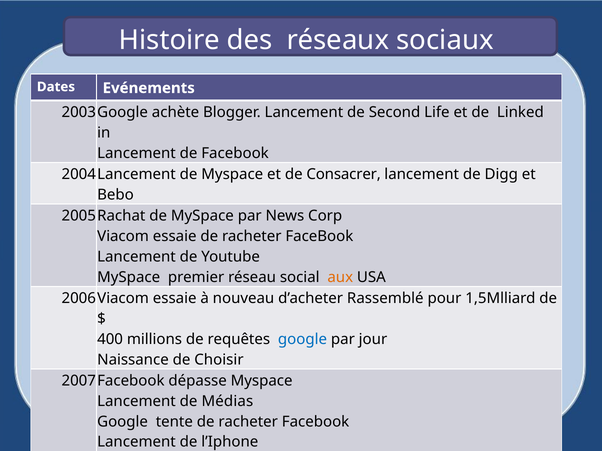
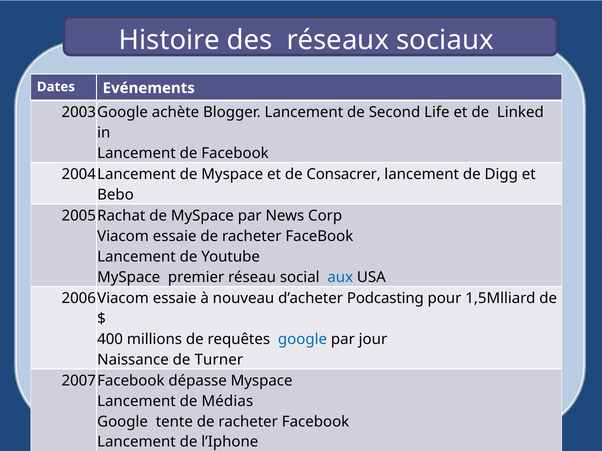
aux colour: orange -> blue (340, 277)
Rassemblé: Rassemblé -> Podcasting (385, 299)
Choisir: Choisir -> Turner (219, 360)
